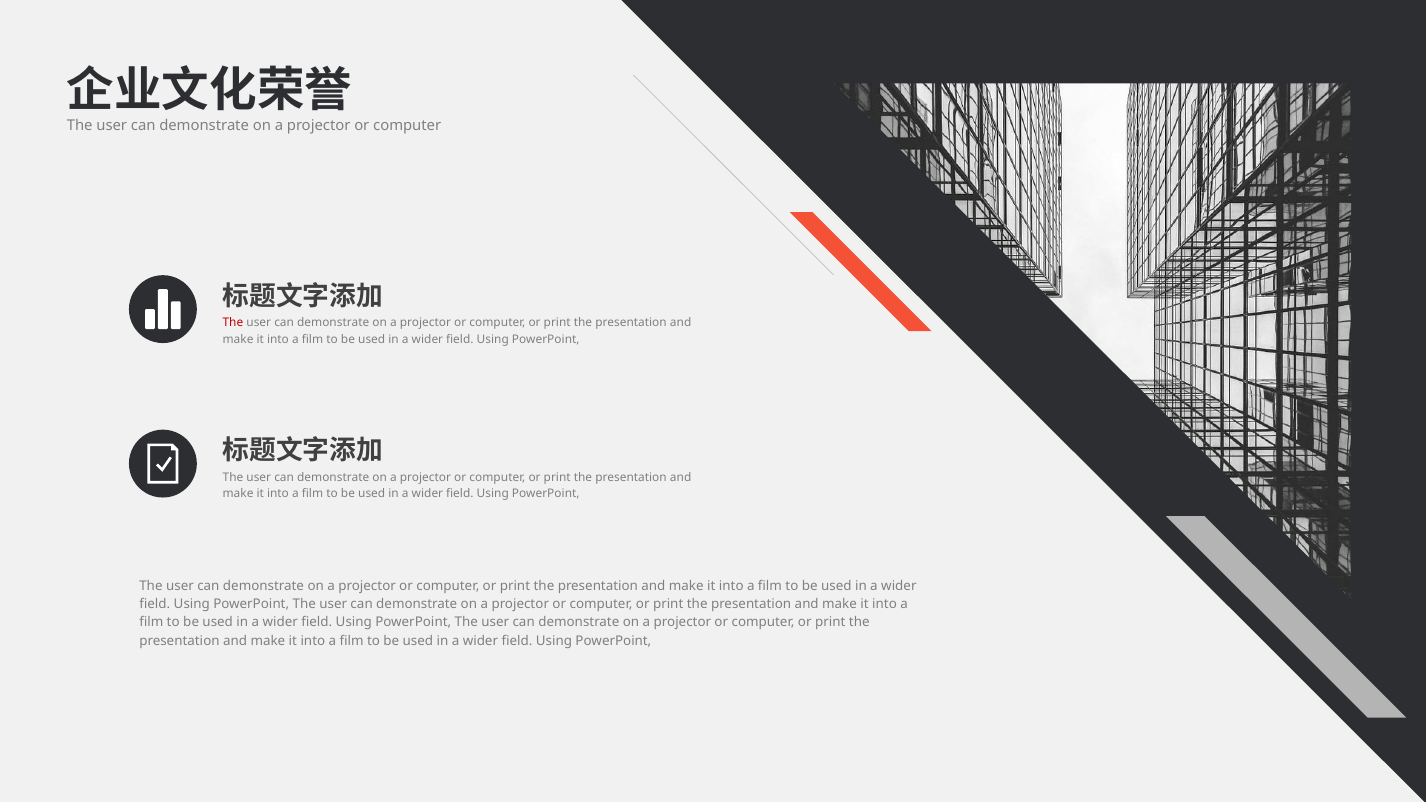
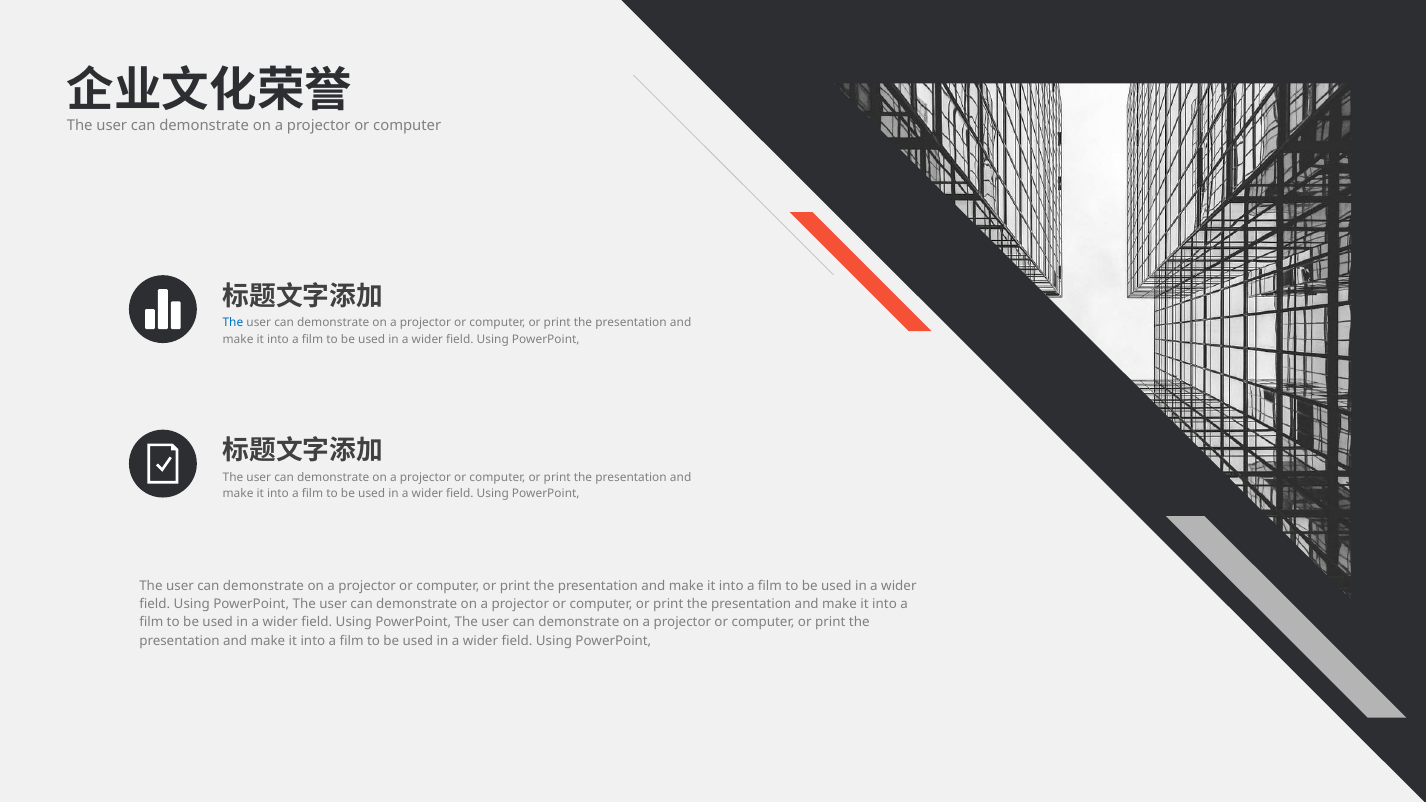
The colour: red -> blue (233, 323)
